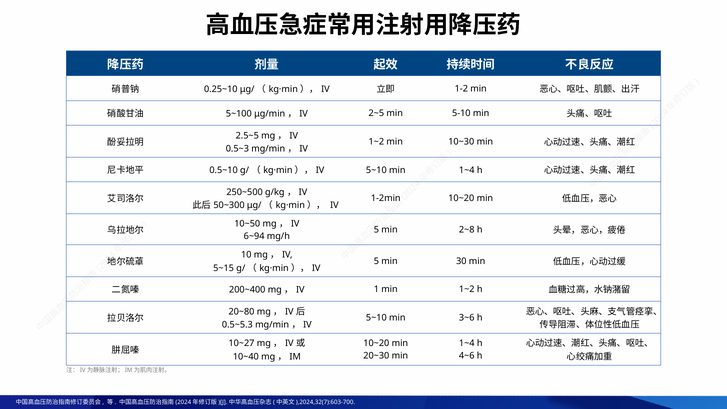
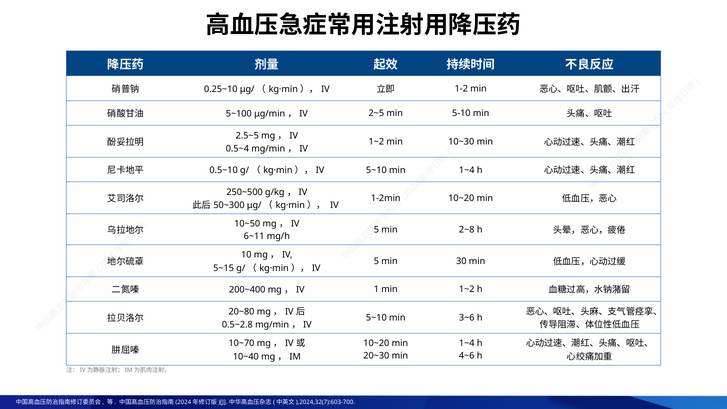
0.5~3: 0.5~3 -> 0.5~4 (237, 149)
6~94: 6~94 -> 6~11 (254, 236)
0.5~5.3: 0.5~5.3 -> 0.5~2.8 (237, 325)
10~27: 10~27 -> 10~70 (241, 343)
